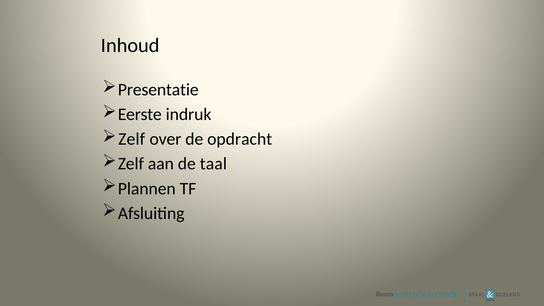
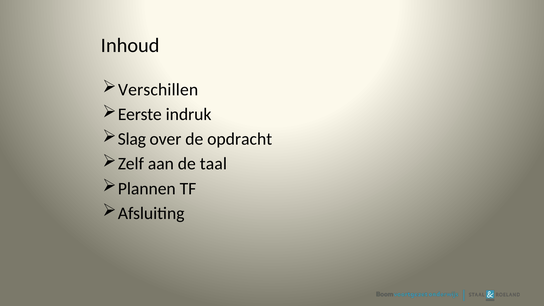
Presentatie: Presentatie -> Verschillen (158, 90)
Zelf: Zelf -> Slag (132, 139)
